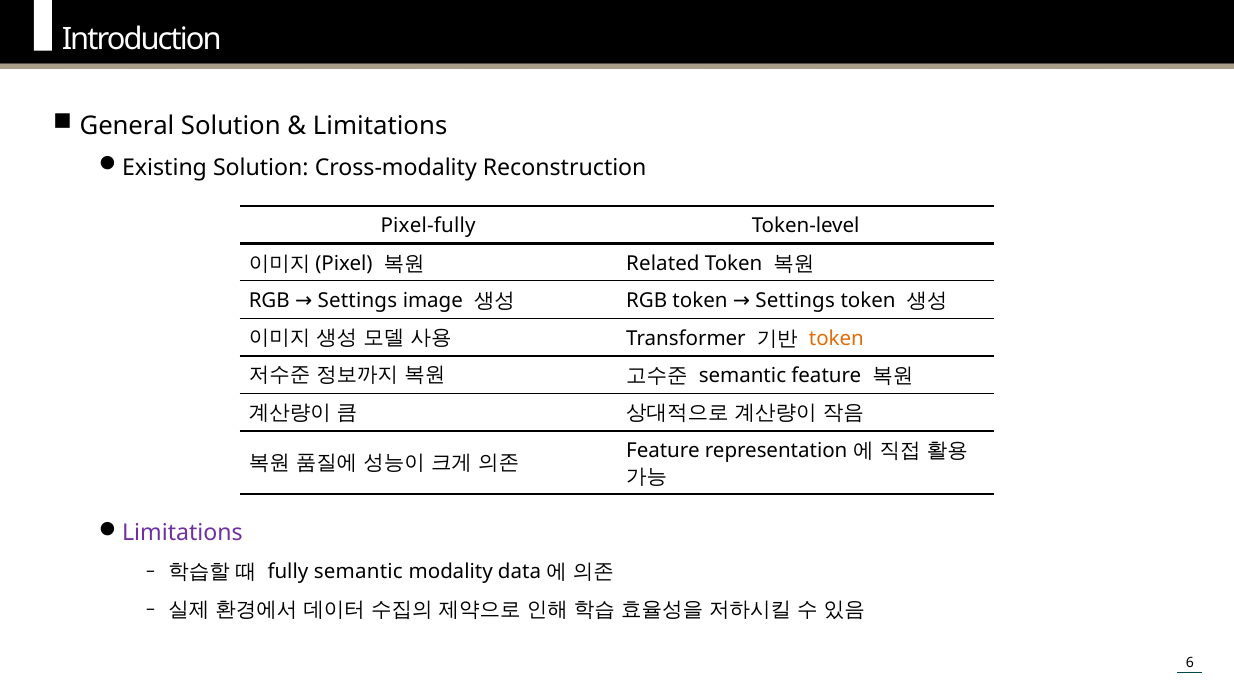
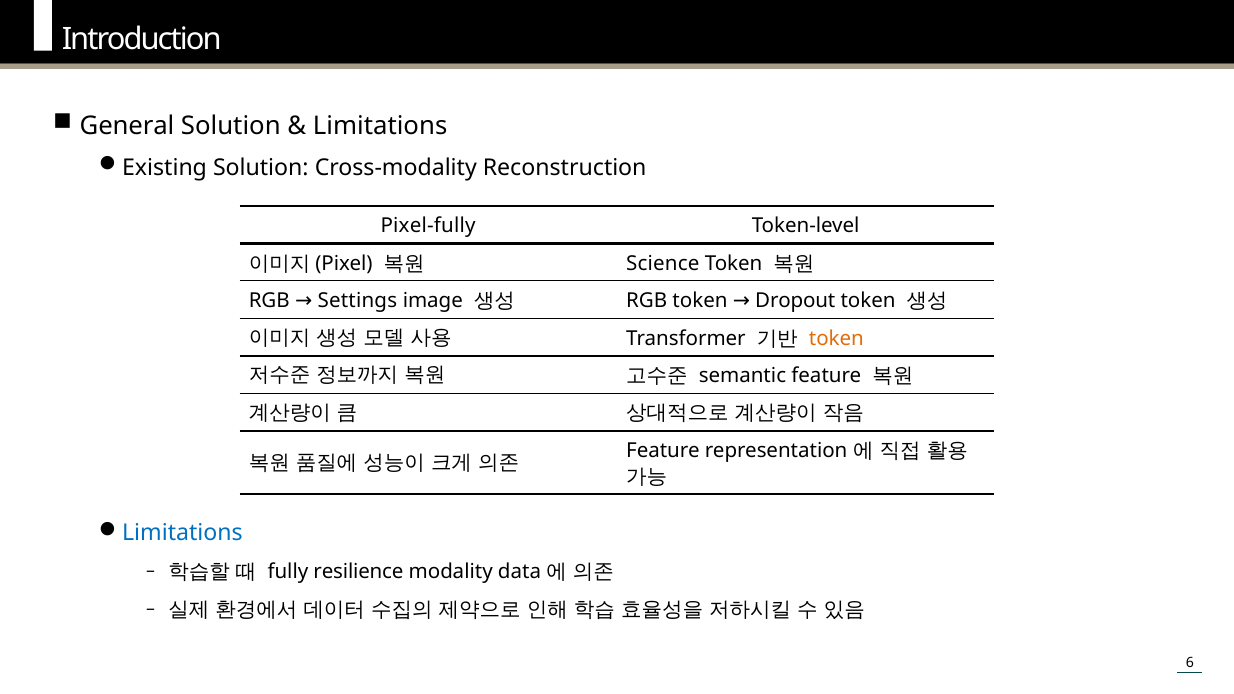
Related: Related -> Science (663, 263)
token Settings: Settings -> Dropout (795, 301)
Limitations colour: purple -> blue (182, 533)
fully semantic: semantic -> resilience (359, 572)
